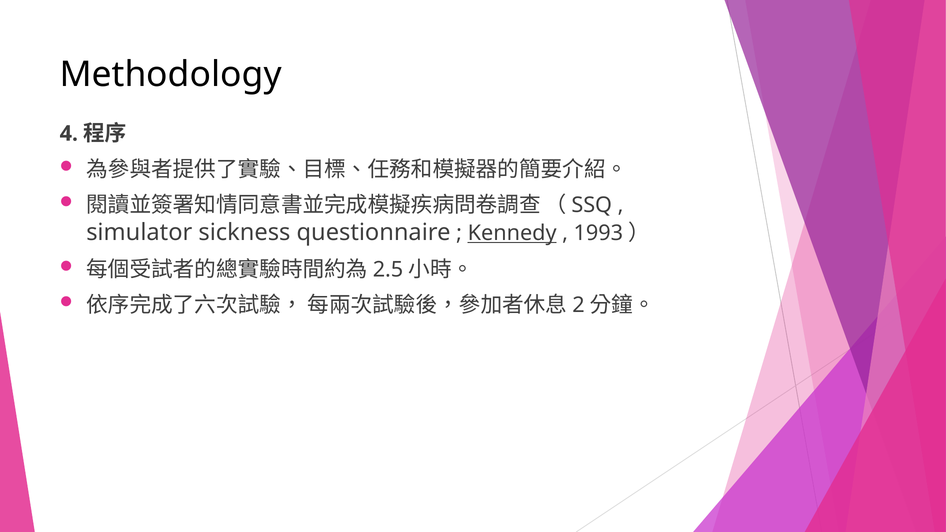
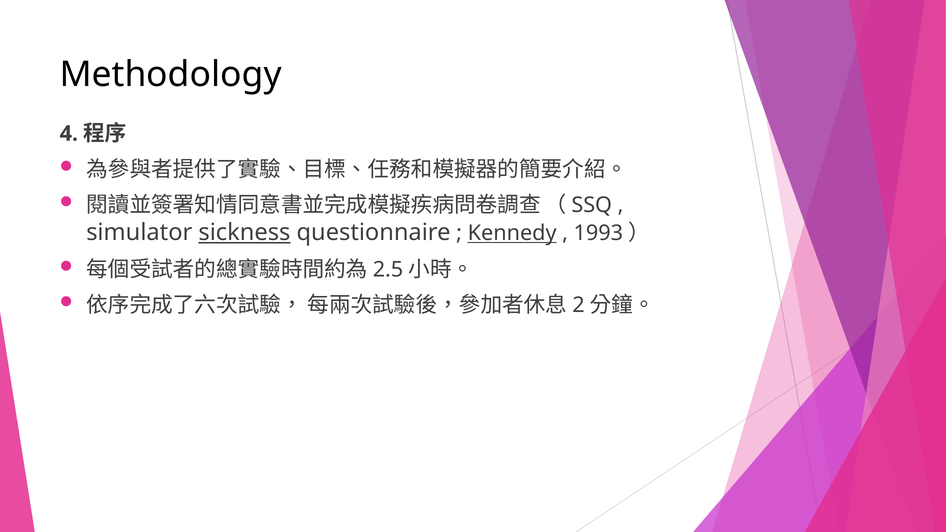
sickness underline: none -> present (244, 233)
